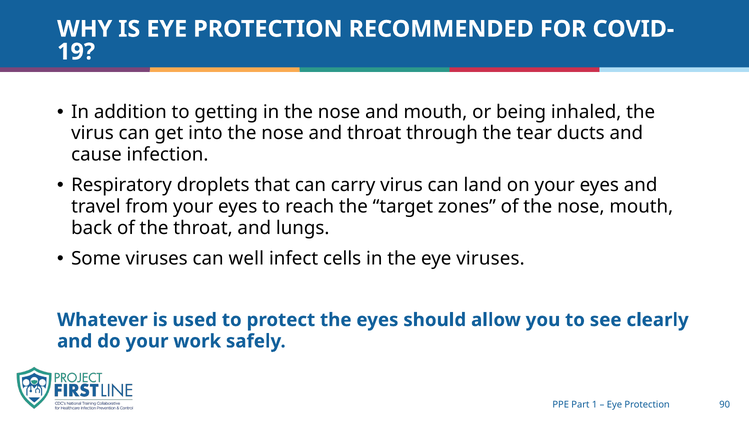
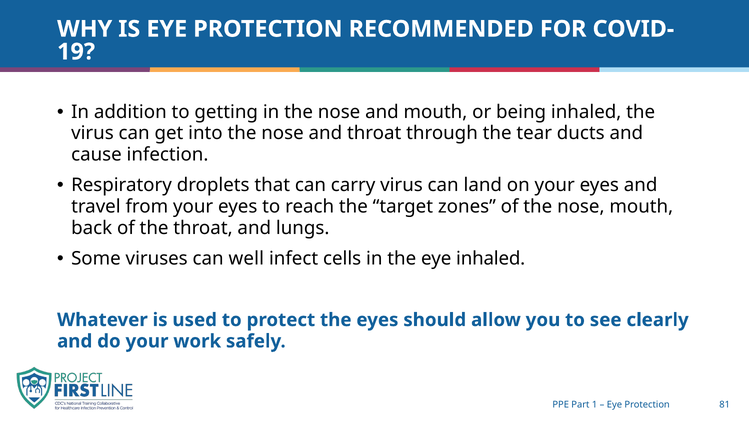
eye viruses: viruses -> inhaled (491, 259)
90: 90 -> 81 (725, 405)
